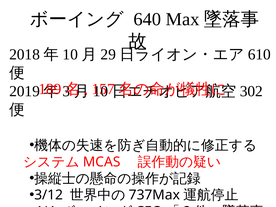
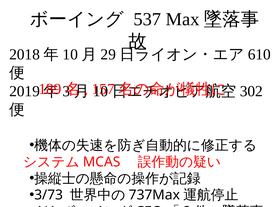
640: 640 -> 537 (147, 19)
3/12: 3/12 -> 3/73 (49, 195)
